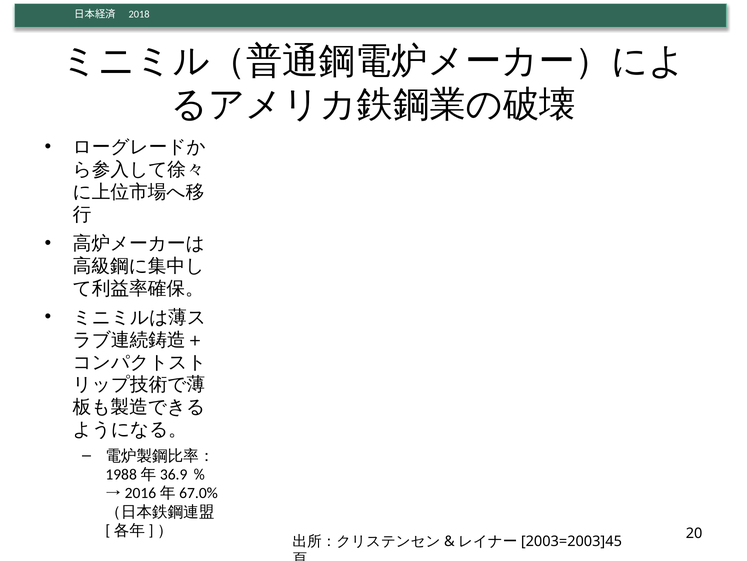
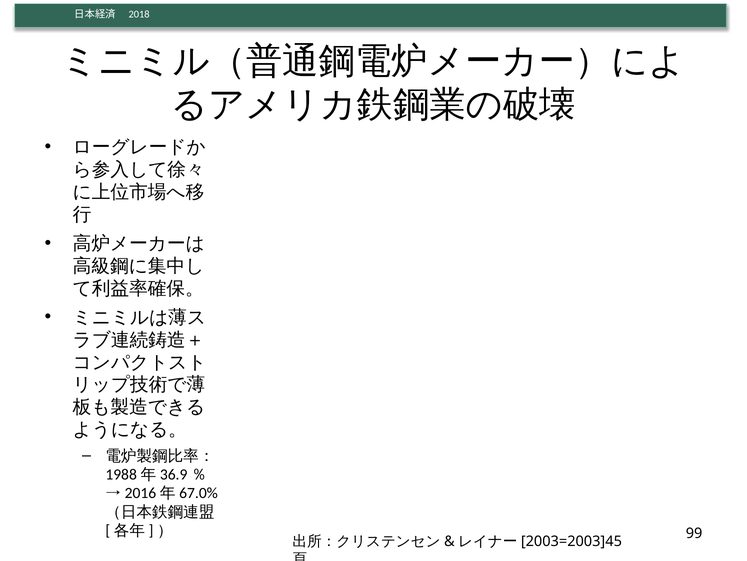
20: 20 -> 99 (694, 533)
